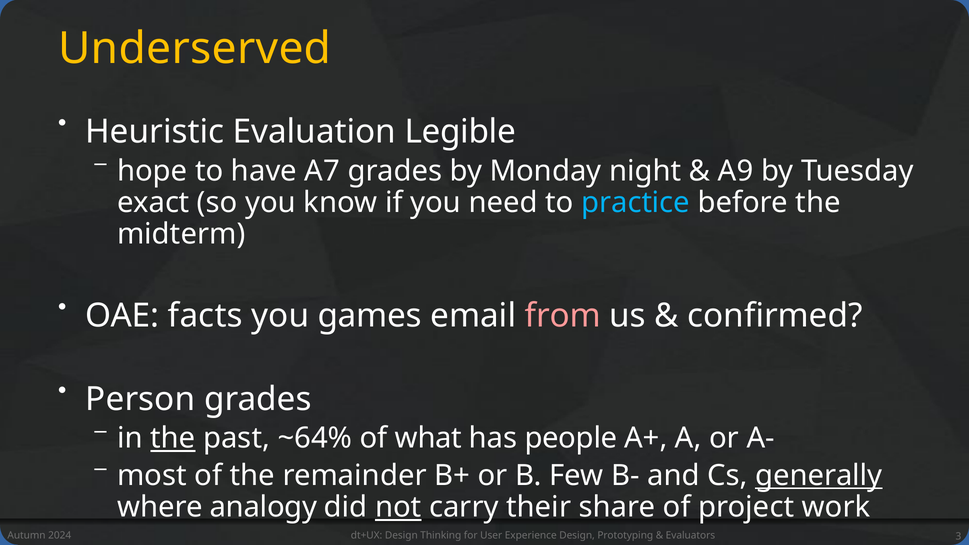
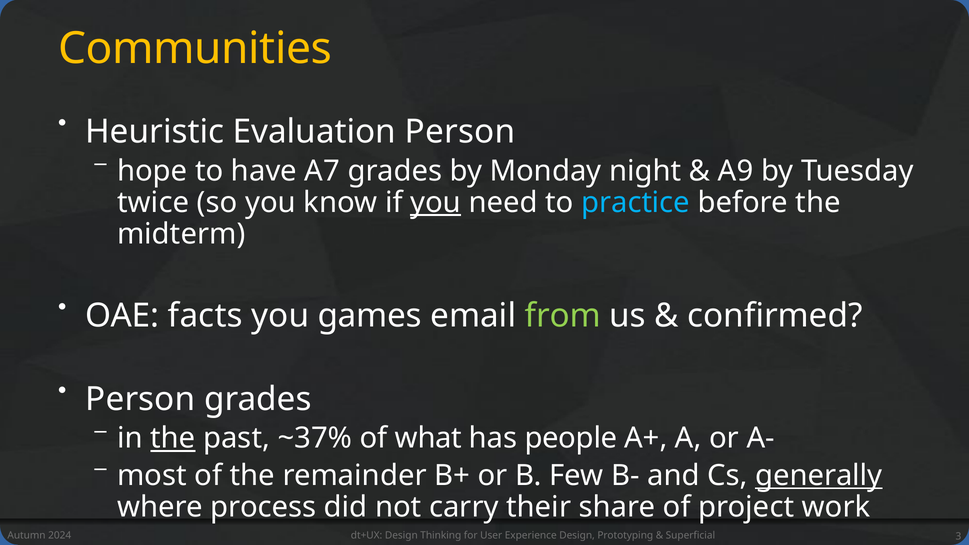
Underserved: Underserved -> Communities (195, 49)
Evaluation Legible: Legible -> Person (460, 132)
exact: exact -> twice (153, 203)
you underline: none -> present (436, 203)
from colour: pink -> light green (563, 316)
~64%: ~64% -> ~37% (315, 438)
analogy: analogy -> process (263, 507)
not underline: present -> none (398, 507)
Evaluators: Evaluators -> Superficial (690, 536)
